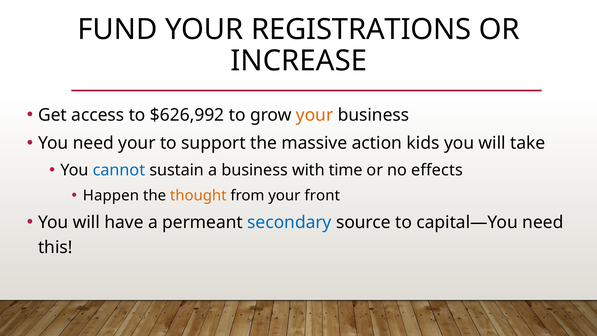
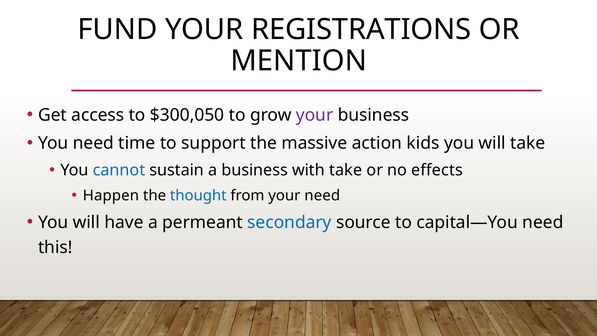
INCREASE: INCREASE -> MENTION (299, 61)
$626,992: $626,992 -> $300,050 (187, 115)
your colour: orange -> purple (315, 115)
need your: your -> time (137, 143)
with time: time -> take (346, 170)
thought colour: orange -> blue (198, 195)
your front: front -> need (322, 195)
